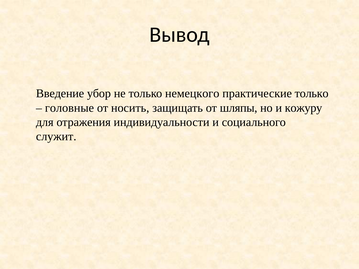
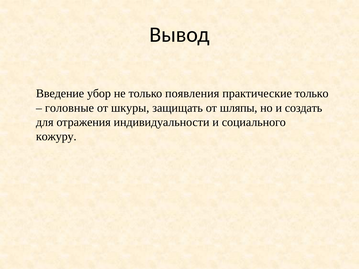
немецкого: немецкого -> появления (192, 94)
носить: носить -> шкуры (130, 108)
кожуру: кожуру -> создать (304, 108)
служит: служит -> кожуру (56, 137)
